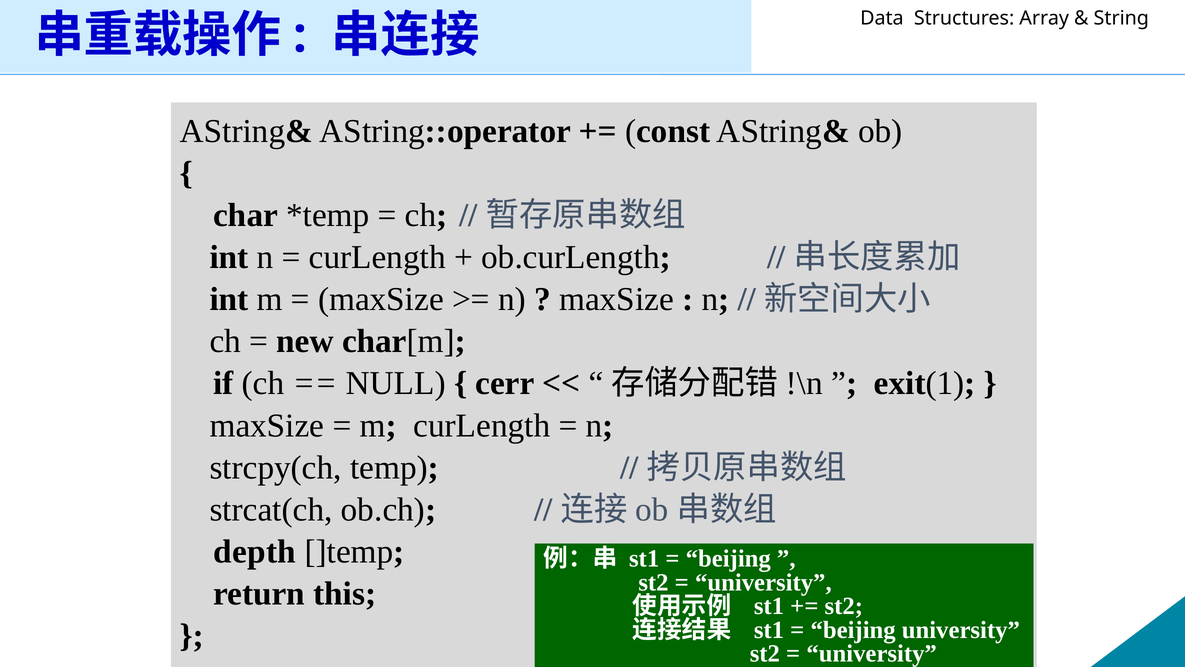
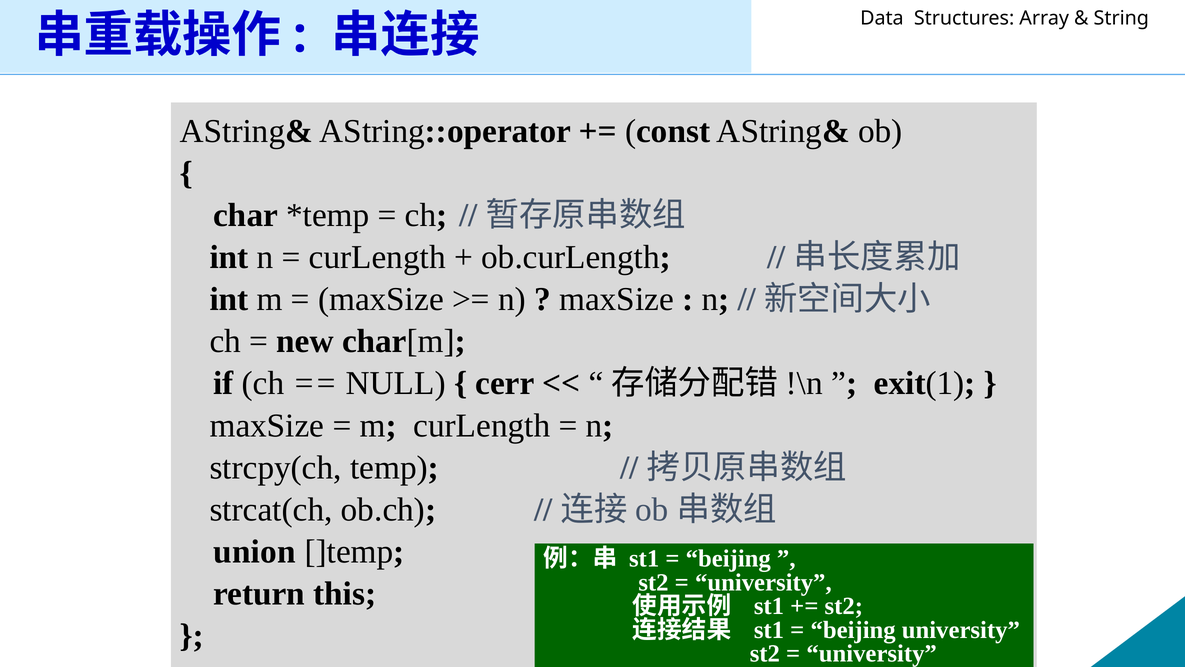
depth: depth -> union (255, 551)
